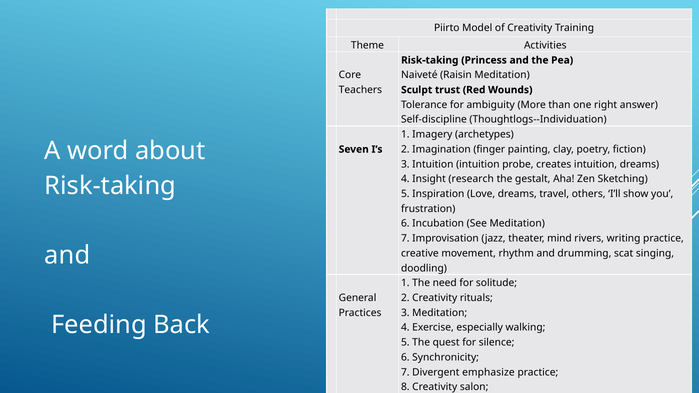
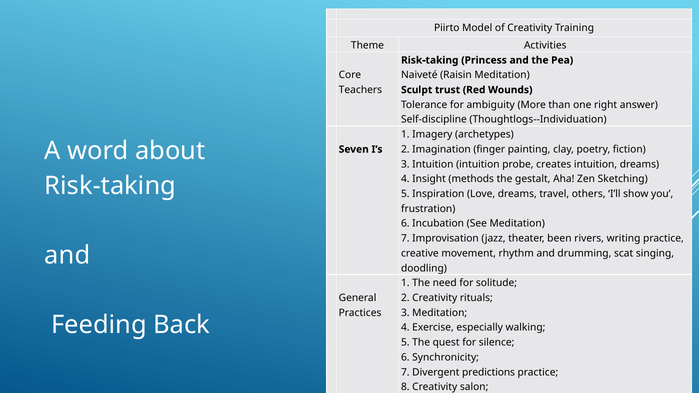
research: research -> methods (471, 179)
mind: mind -> been (559, 239)
emphasize: emphasize -> predictions (489, 372)
